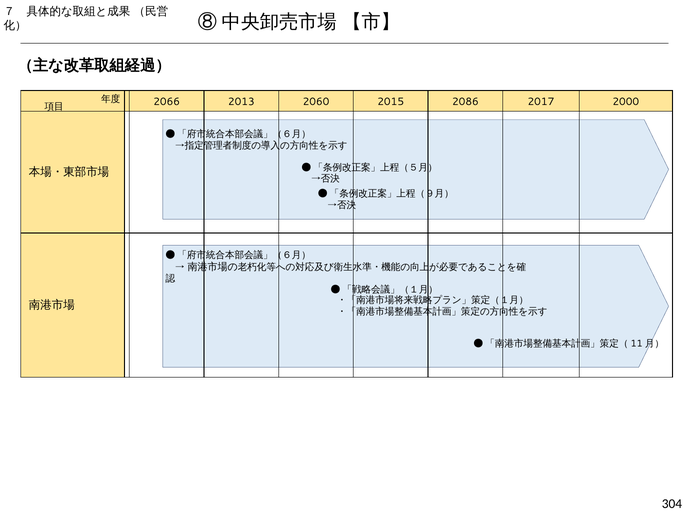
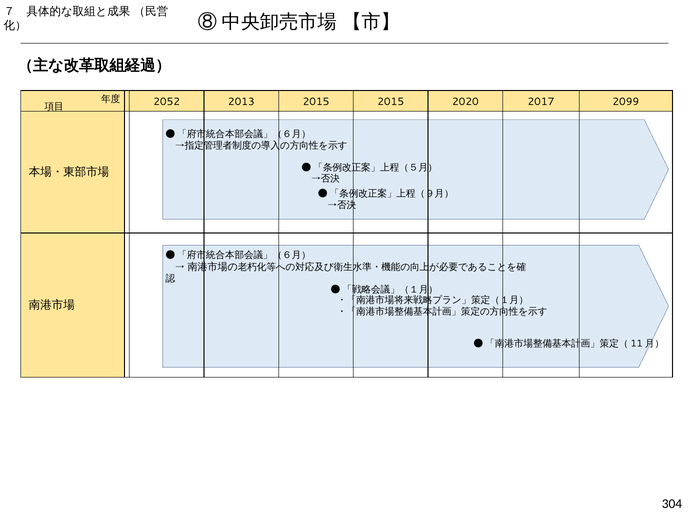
2066: 2066 -> 2052 (167, 102)
2013 2060: 2060 -> 2015 (316, 102)
2086: 2086 -> 2020 (465, 102)
2000: 2000 -> 2099 (626, 102)
